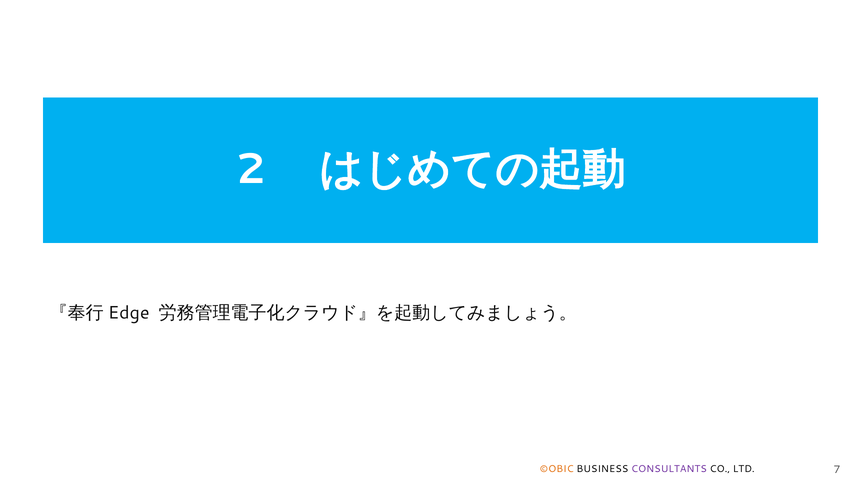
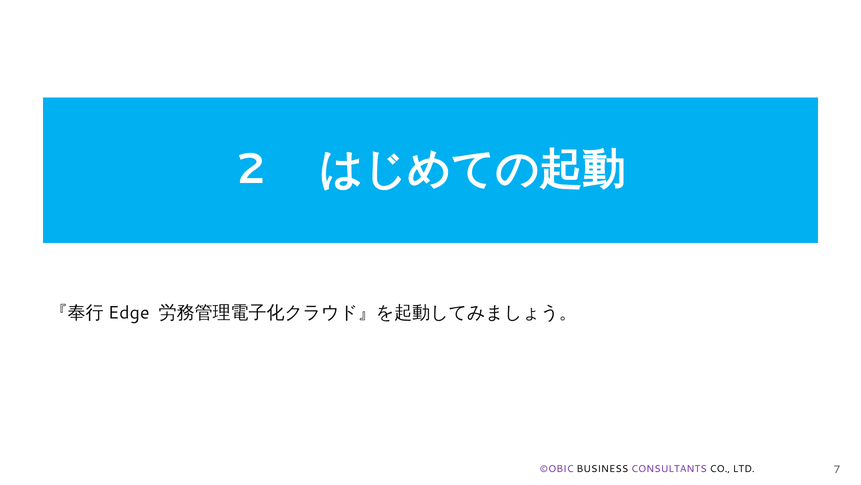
©OBIC colour: orange -> purple (557, 468)
